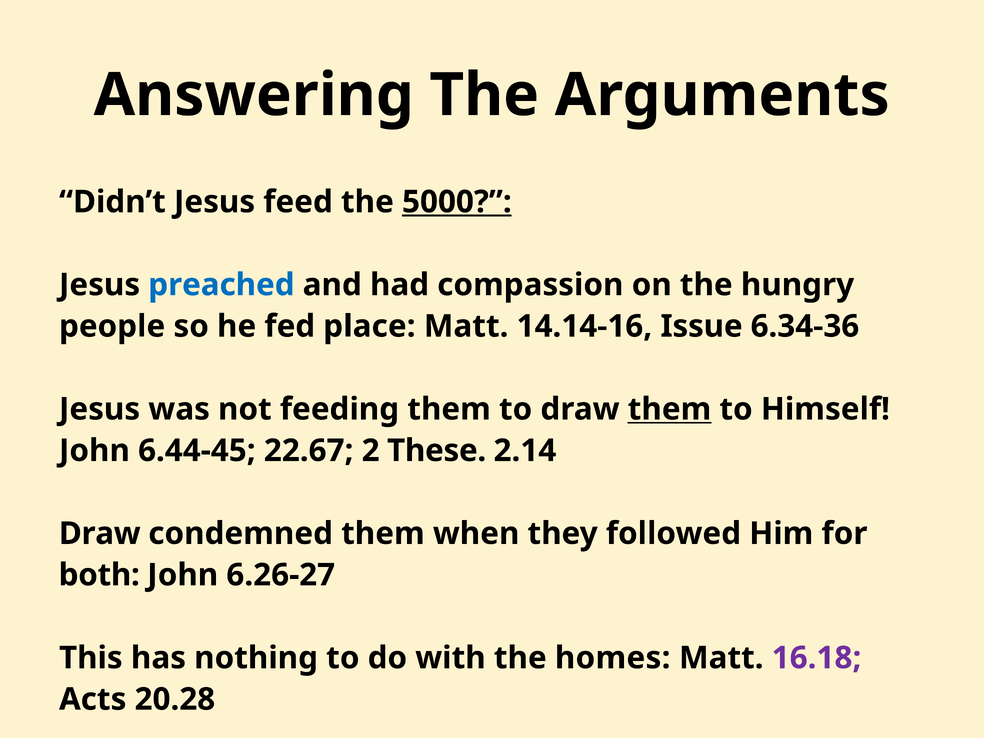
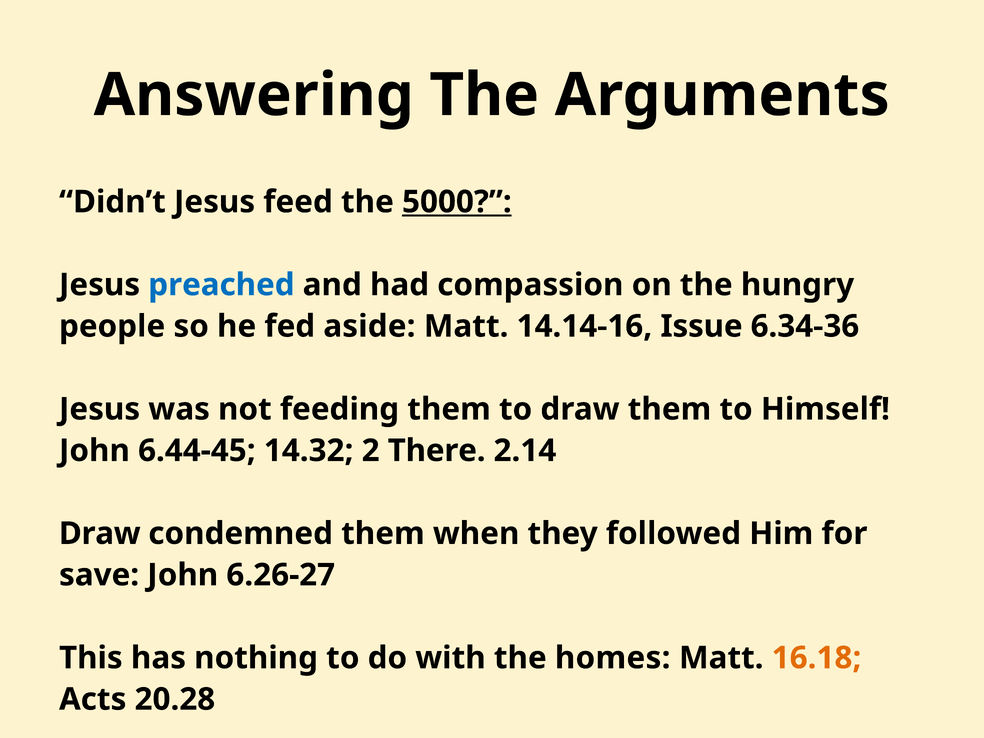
place: place -> aside (369, 326)
them underline: present -> none (669, 409)
22.67: 22.67 -> 14.32 (309, 451)
These: These -> There (437, 451)
both: both -> save (99, 575)
16.18 colour: purple -> orange (817, 658)
